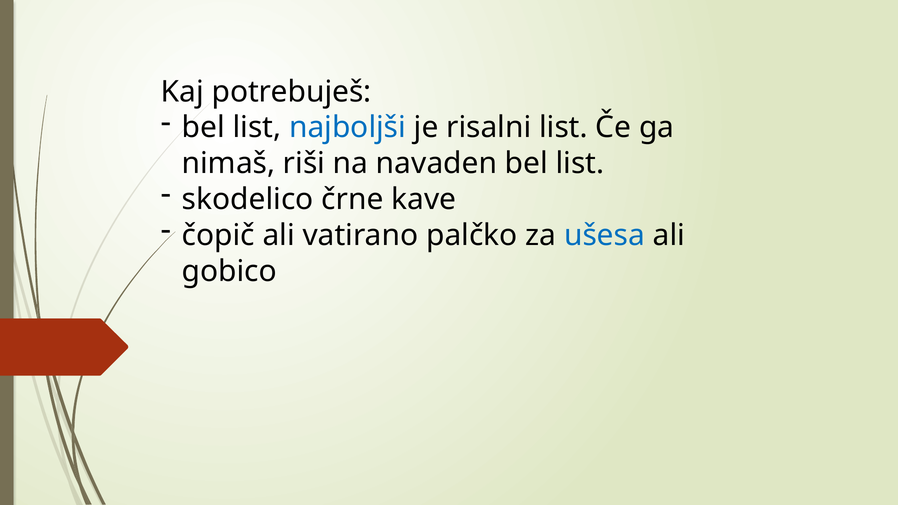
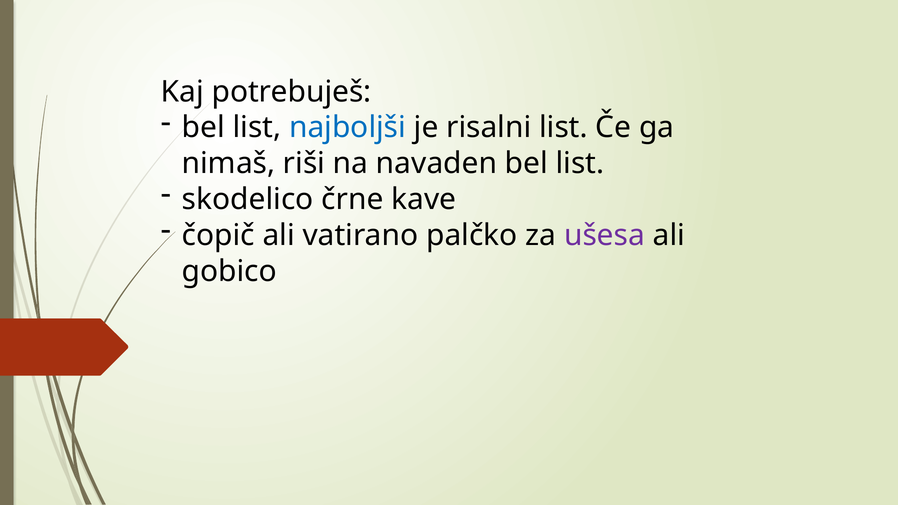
ušesa colour: blue -> purple (604, 235)
